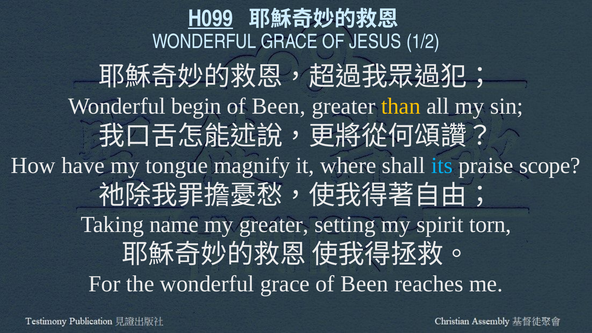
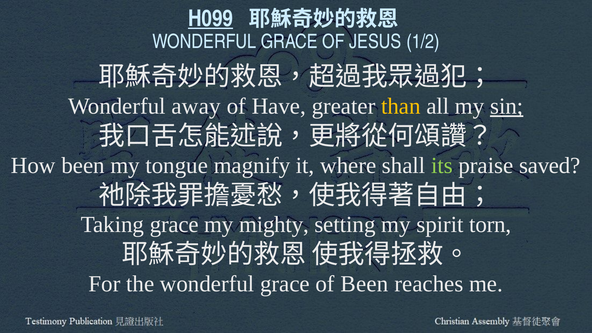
begin: begin -> away (196, 106)
Been: Been -> Have (279, 106)
sin underline: none -> present (507, 106)
How have: have -> been (83, 165)
its colour: light blue -> light green (442, 165)
scope: scope -> saved (550, 165)
Taking name: name -> grace (174, 225)
my greater: greater -> mighty (274, 225)
